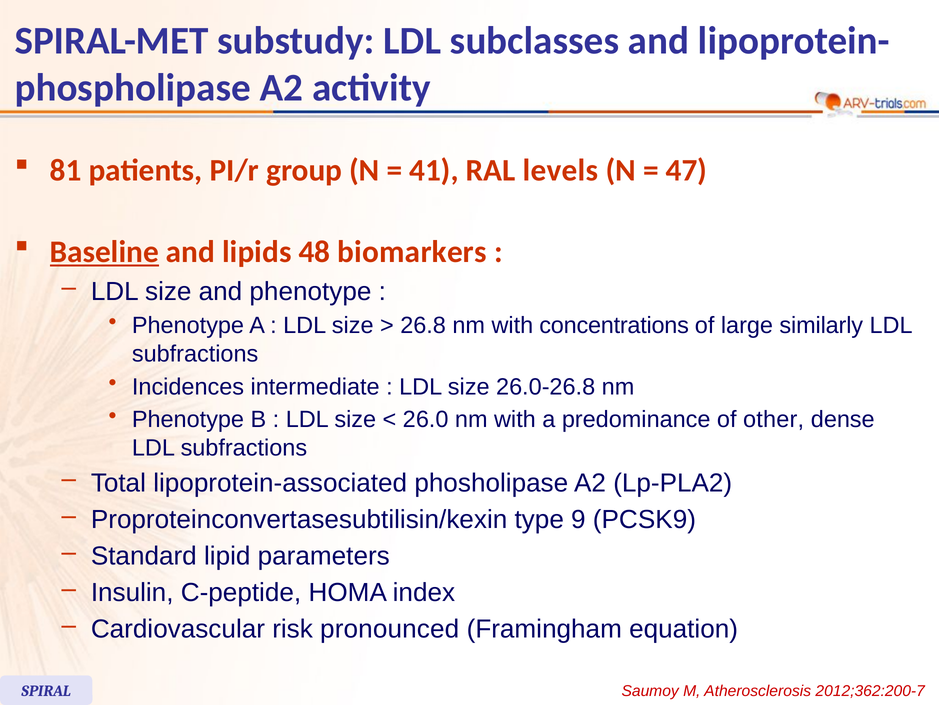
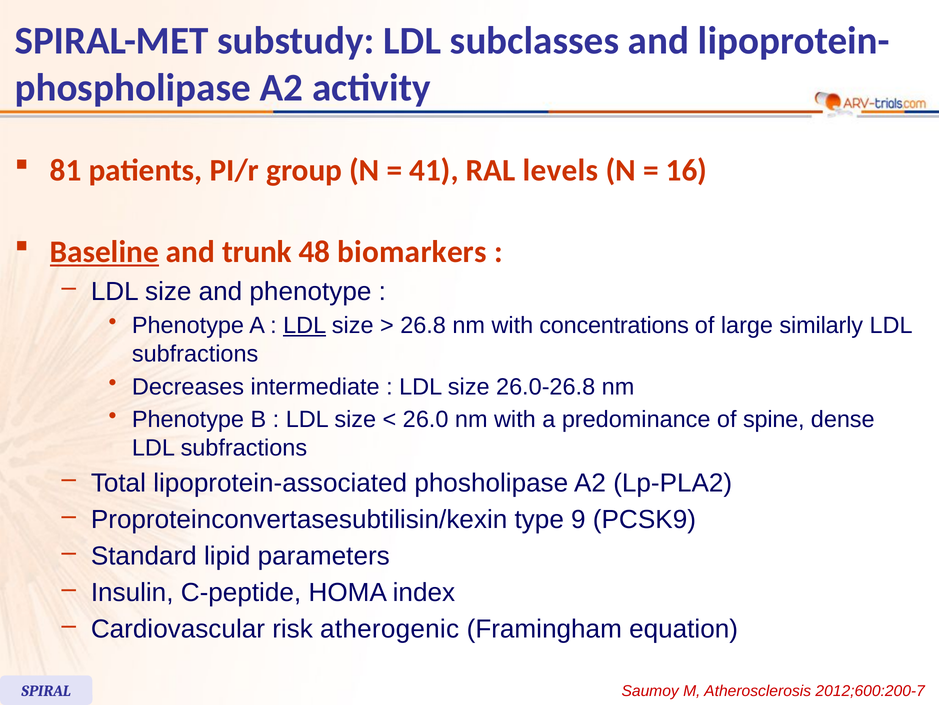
47: 47 -> 16 (686, 170)
lipids: lipids -> trunk (257, 252)
LDL underline: none -> present (305, 325)
Incidences: Incidences -> Decreases (188, 386)
other: other -> spine (774, 419)
pronounced: pronounced -> atherogenic (390, 629)
2012;362:200-7: 2012;362:200-7 -> 2012;600:200-7 (870, 690)
